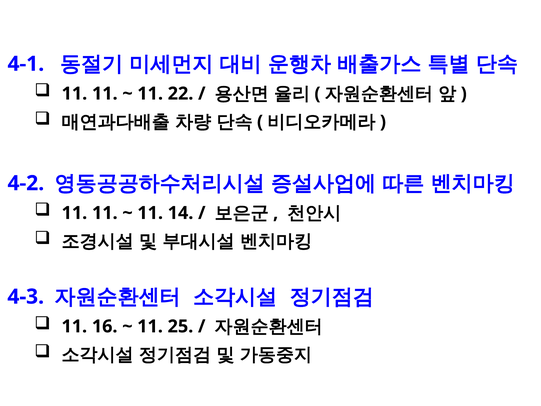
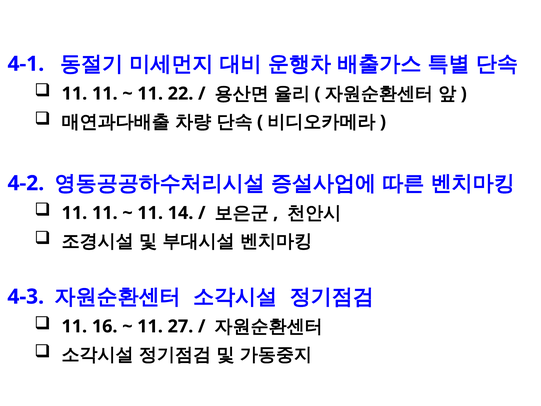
25: 25 -> 27 (180, 326)
